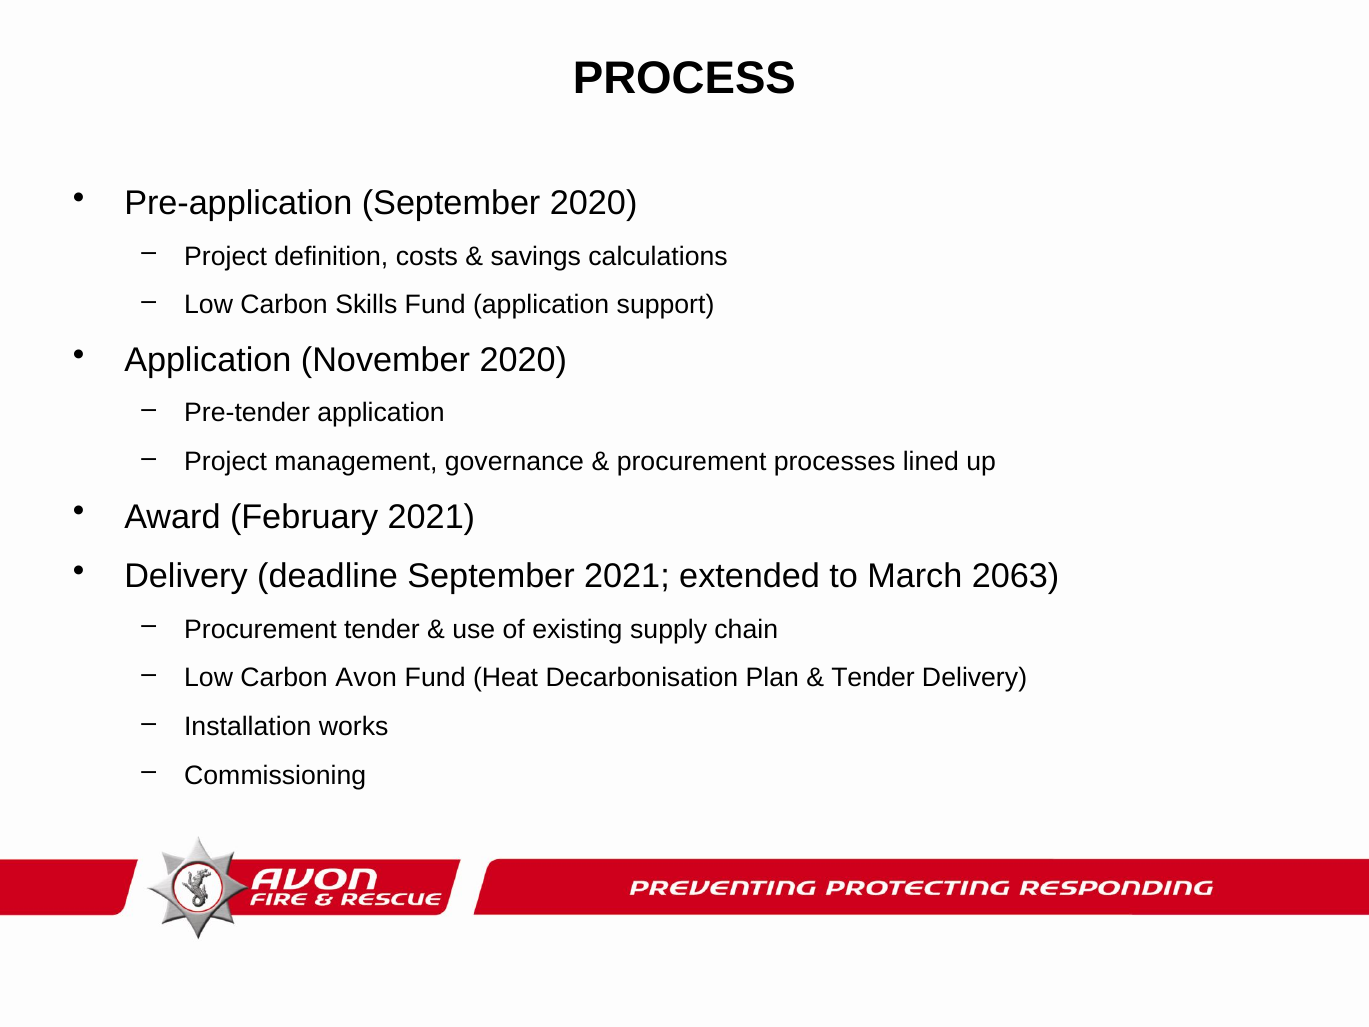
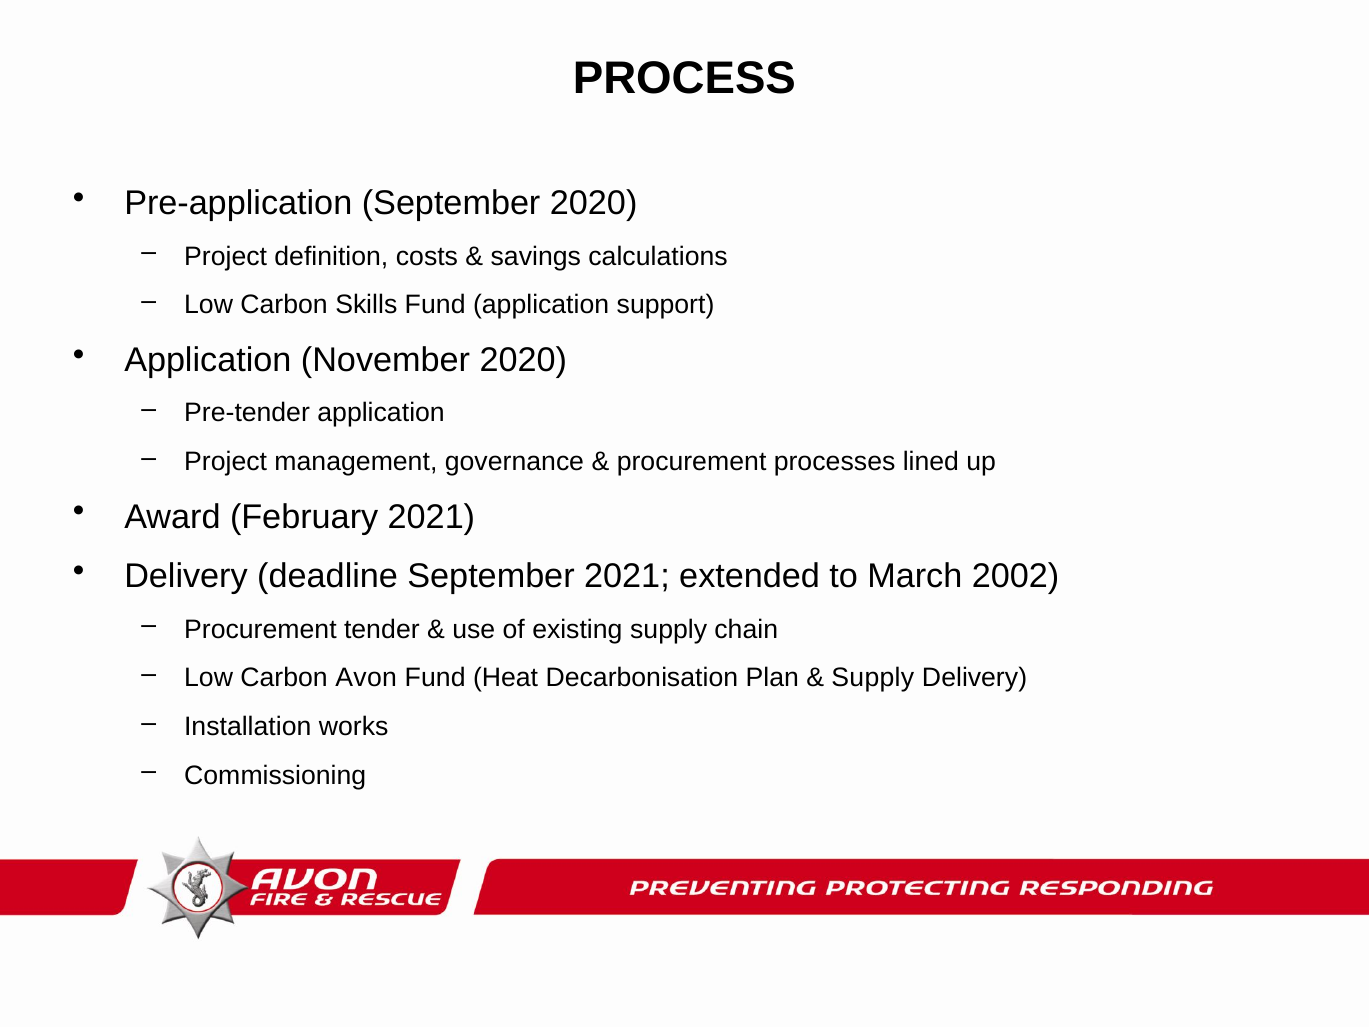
2063: 2063 -> 2002 (1016, 576)
Tender: Tender -> Supply (873, 678)
